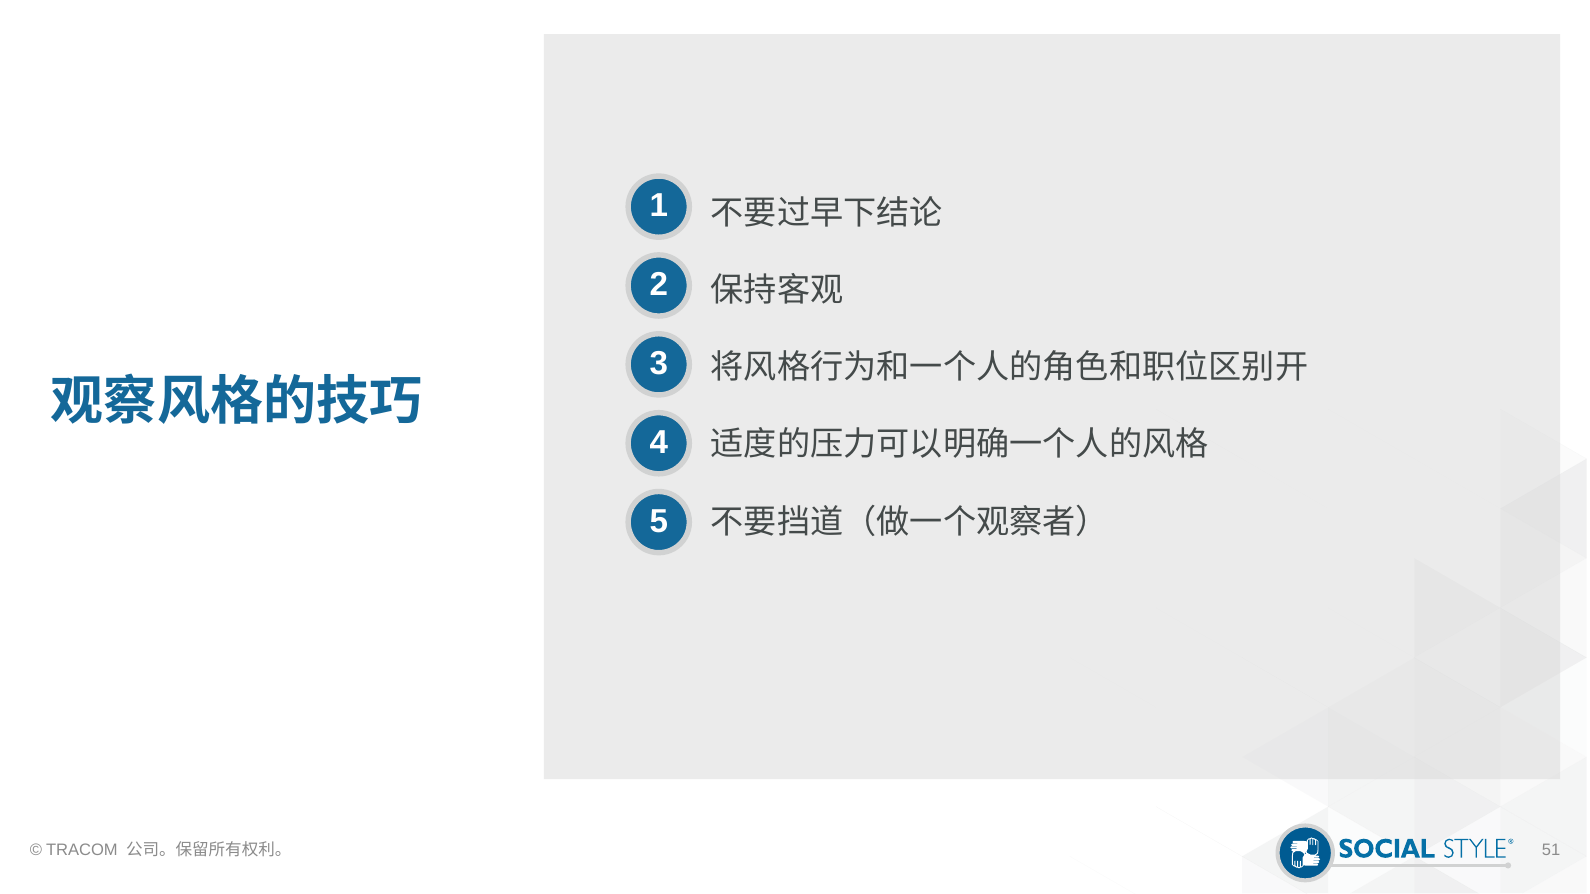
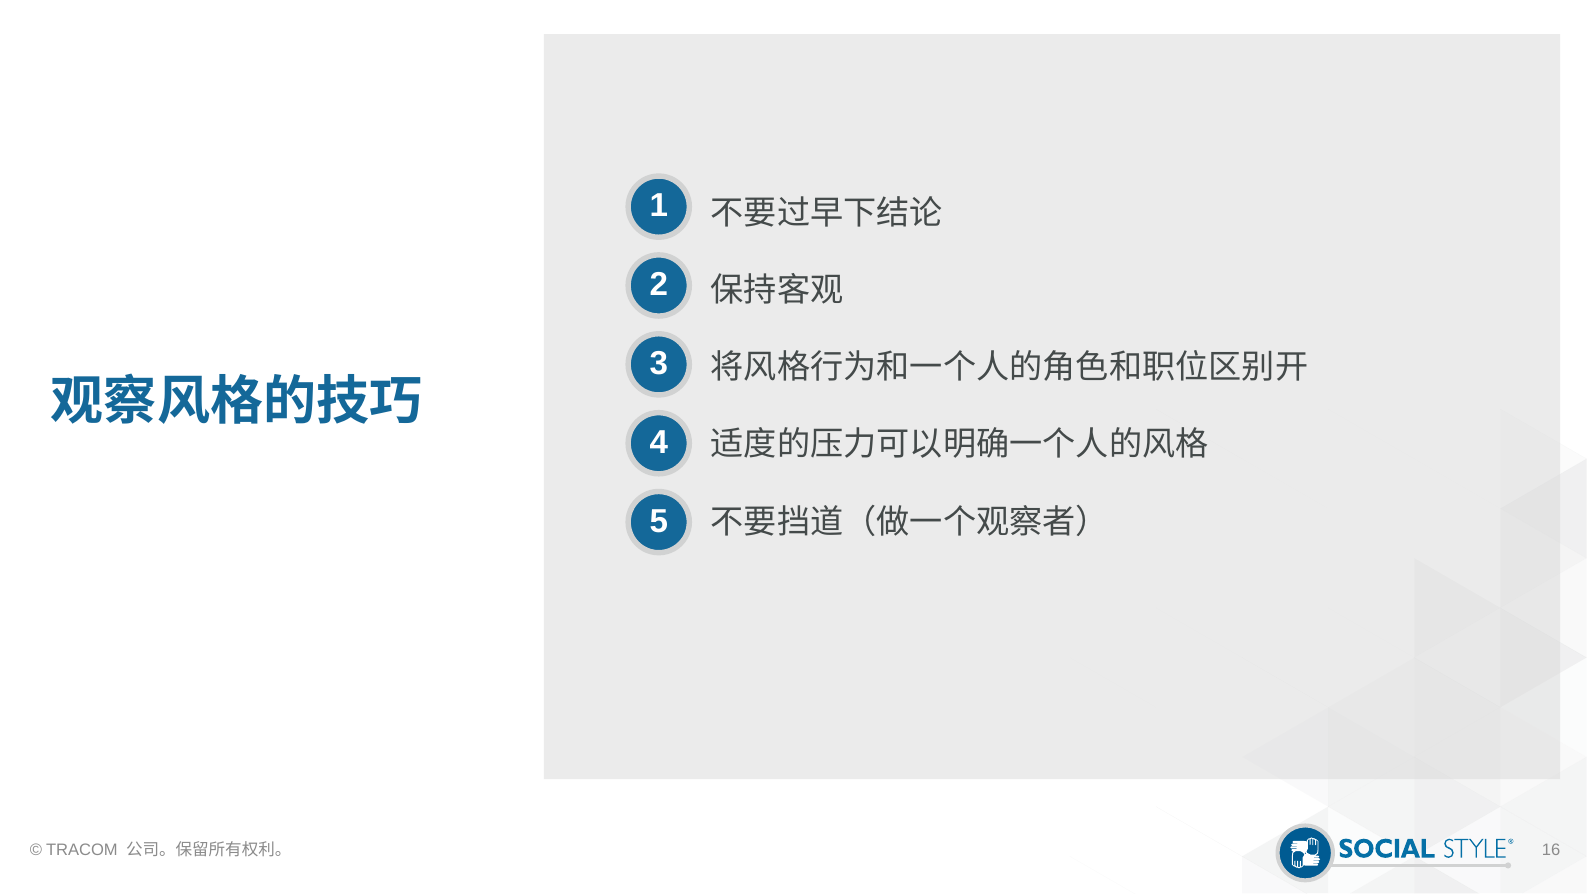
51: 51 -> 16 (1551, 851)
